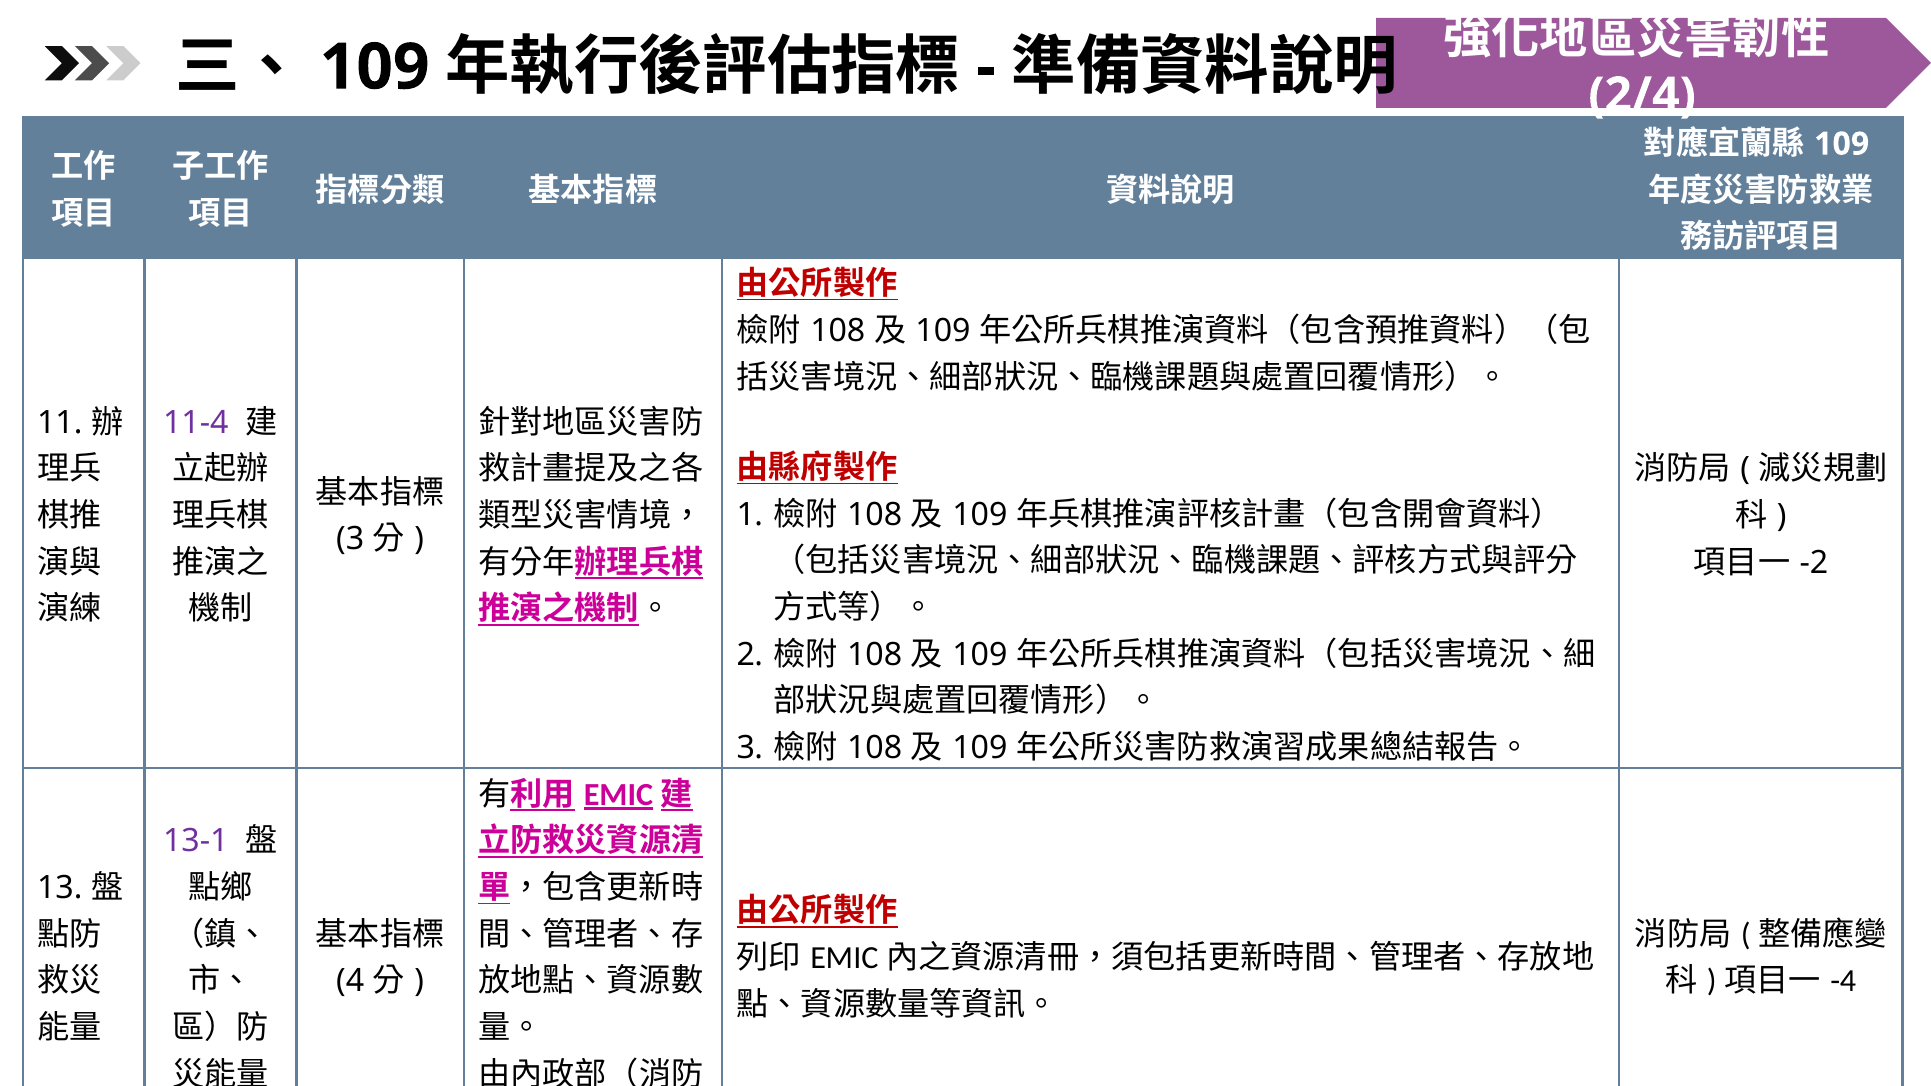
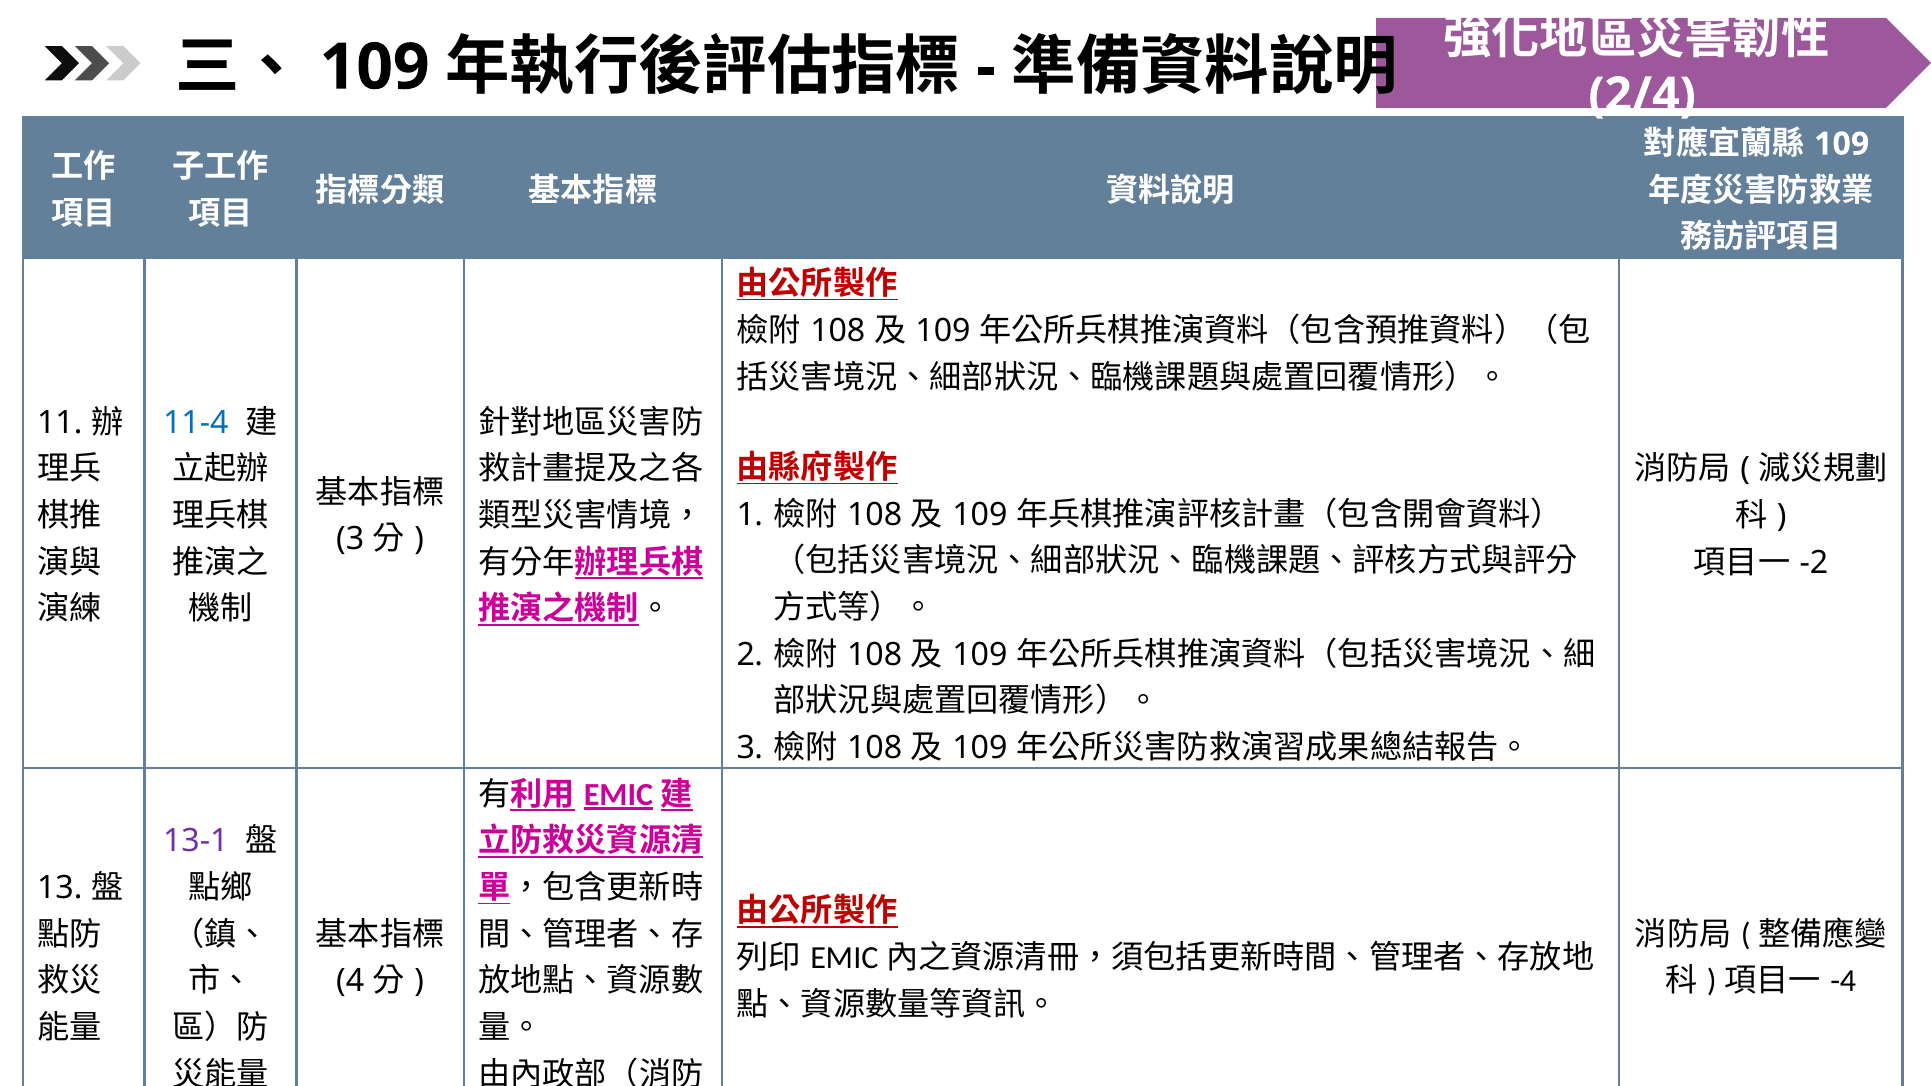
11-4 colour: purple -> blue (196, 423)
